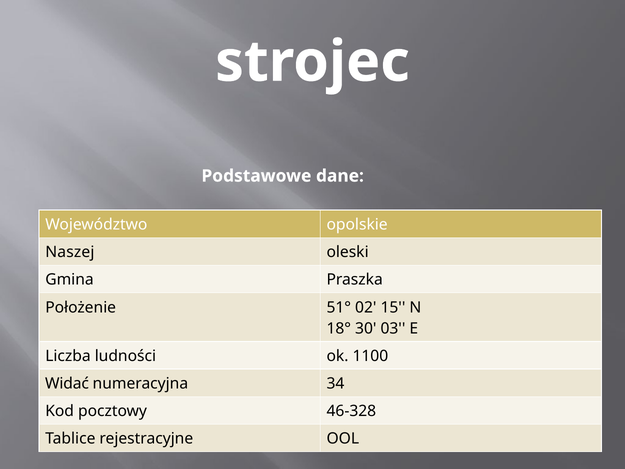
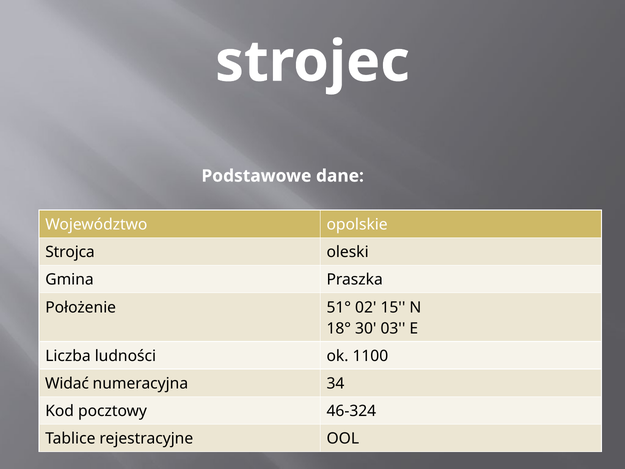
Naszej: Naszej -> Strojca (70, 252)
46-328: 46-328 -> 46-324 (351, 411)
